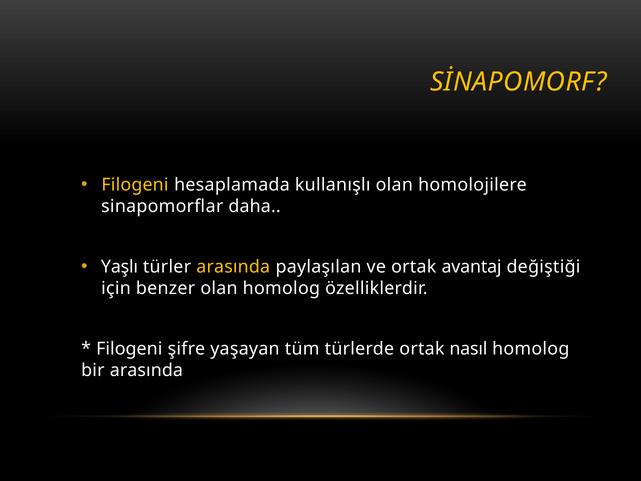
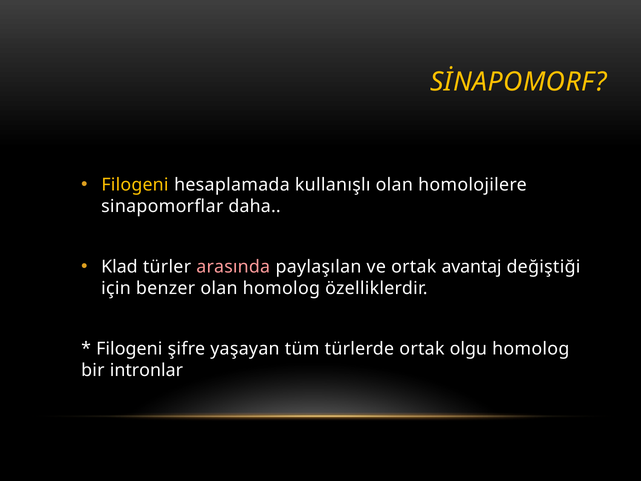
Yaşlı: Yaşlı -> Klad (119, 267)
arasında colour: yellow -> pink (233, 267)
nasıl: nasıl -> olgu (468, 349)
bir arasında: arasında -> intronlar (146, 370)
